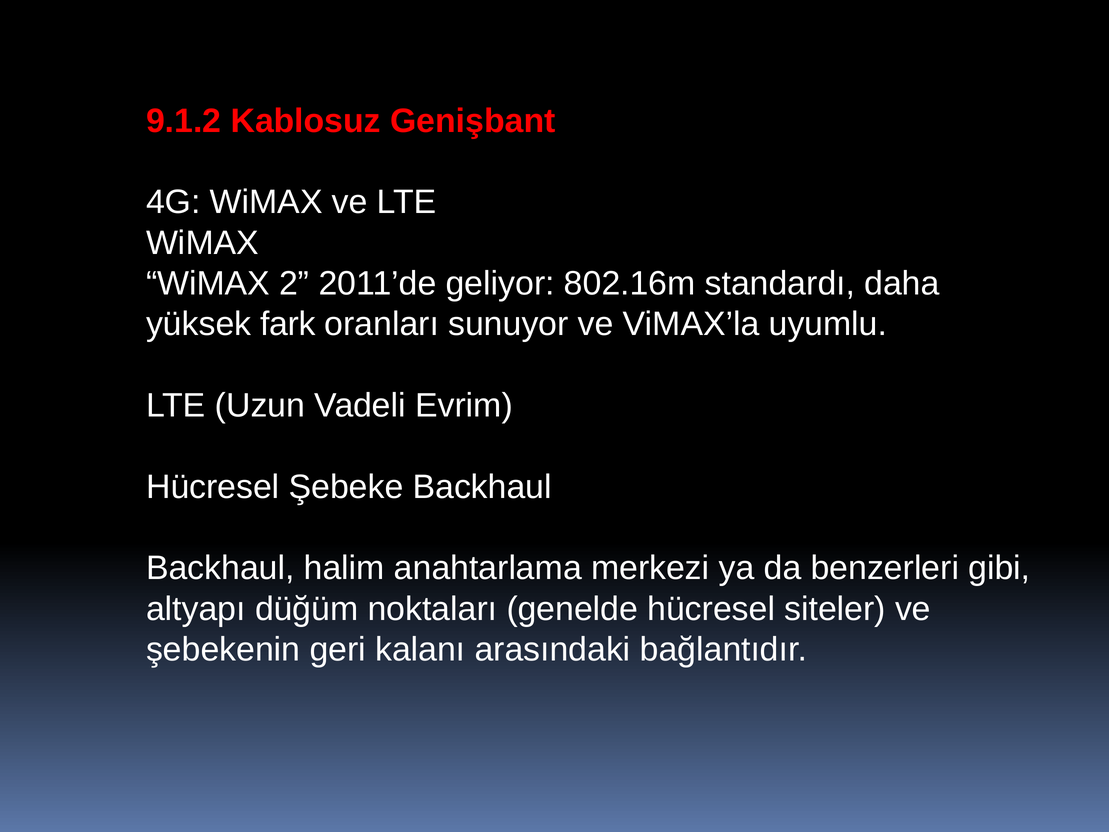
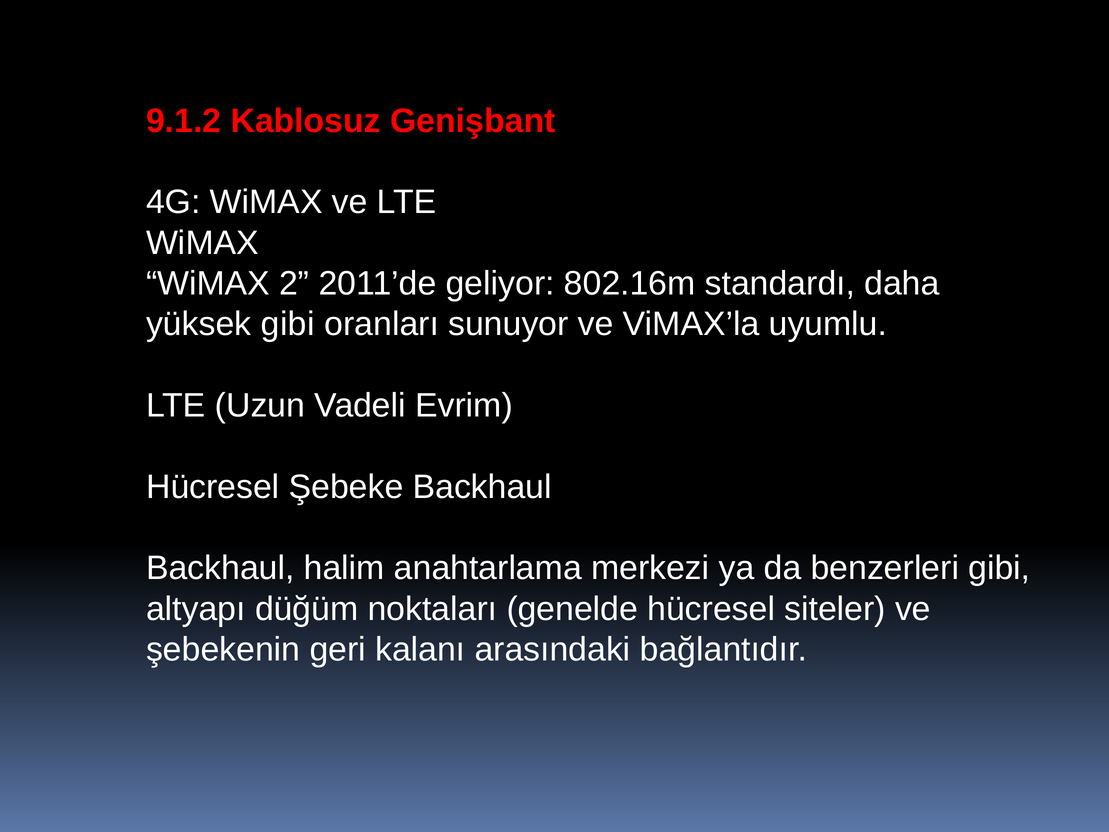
yüksek fark: fark -> gibi (288, 324)
